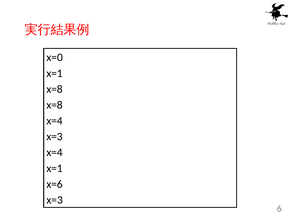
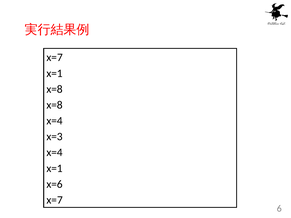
x=0: x=0 -> x=7 (55, 58)
x=3: x=3 -> x=7 (55, 200)
